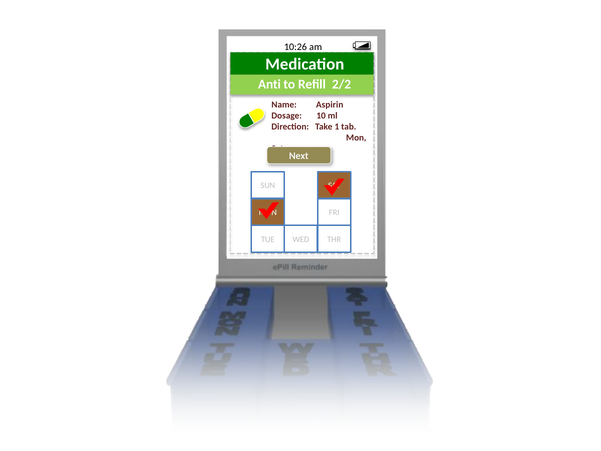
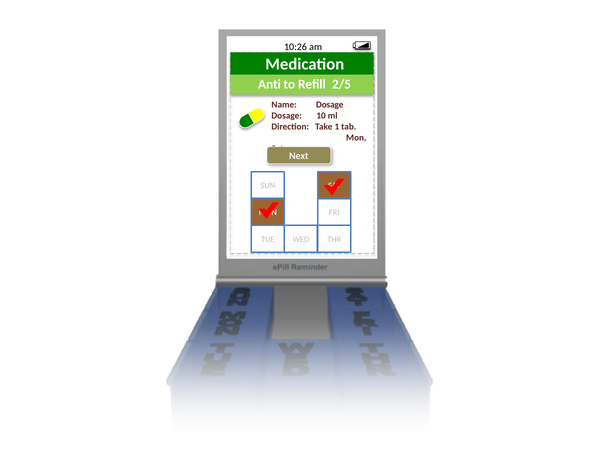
2/2: 2/2 -> 2/5 (341, 84)
Name Aspirin: Aspirin -> Dosage (330, 105)
